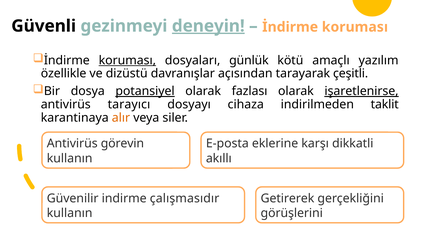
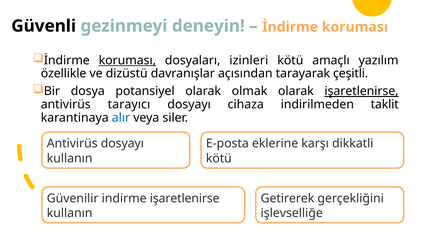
deneyin underline: present -> none (208, 26)
günlük: günlük -> izinleri (249, 60)
potansiyel underline: present -> none (145, 91)
fazlası: fazlası -> olmak (250, 91)
alır colour: orange -> blue (121, 118)
Antivirüs görevin: görevin -> dosyayı (122, 143)
akıllı: akıllı -> kötü (219, 158)
indirme çalışmasıdır: çalışmasıdır -> işaretlenirse (185, 198)
görüşlerini: görüşlerini -> işlevselliğe (292, 213)
